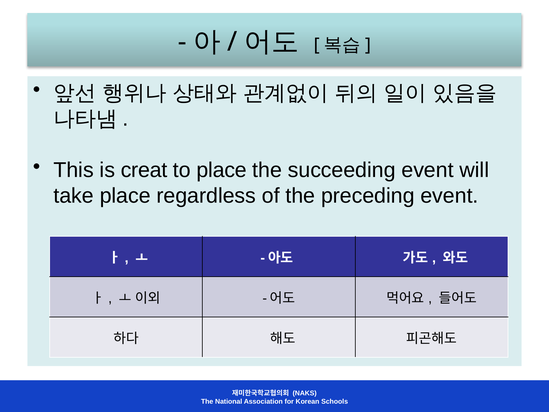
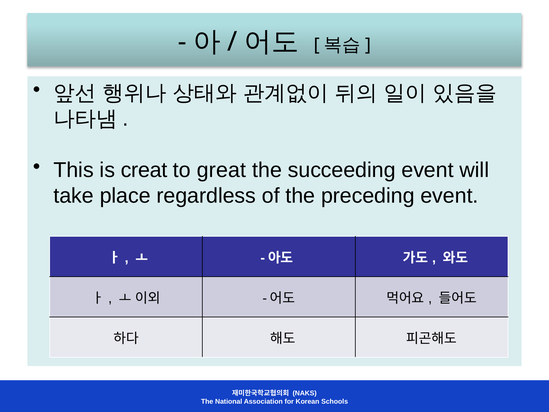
to place: place -> great (221, 170)
